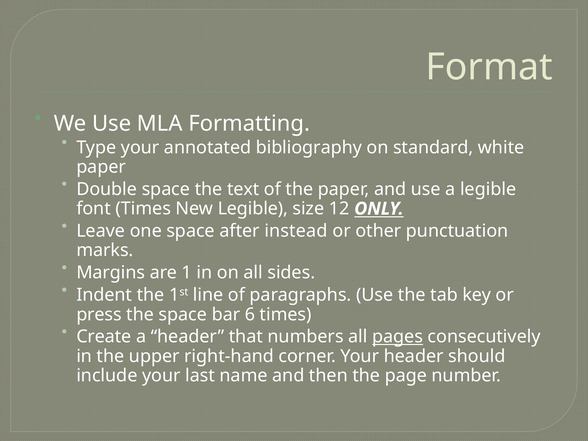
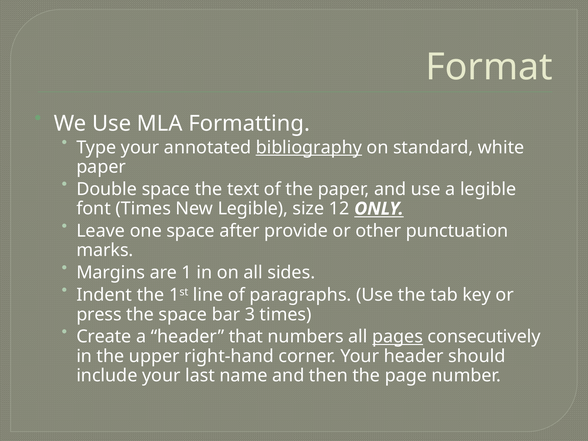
bibliography underline: none -> present (309, 148)
instead: instead -> provide (296, 231)
6: 6 -> 3 (250, 314)
